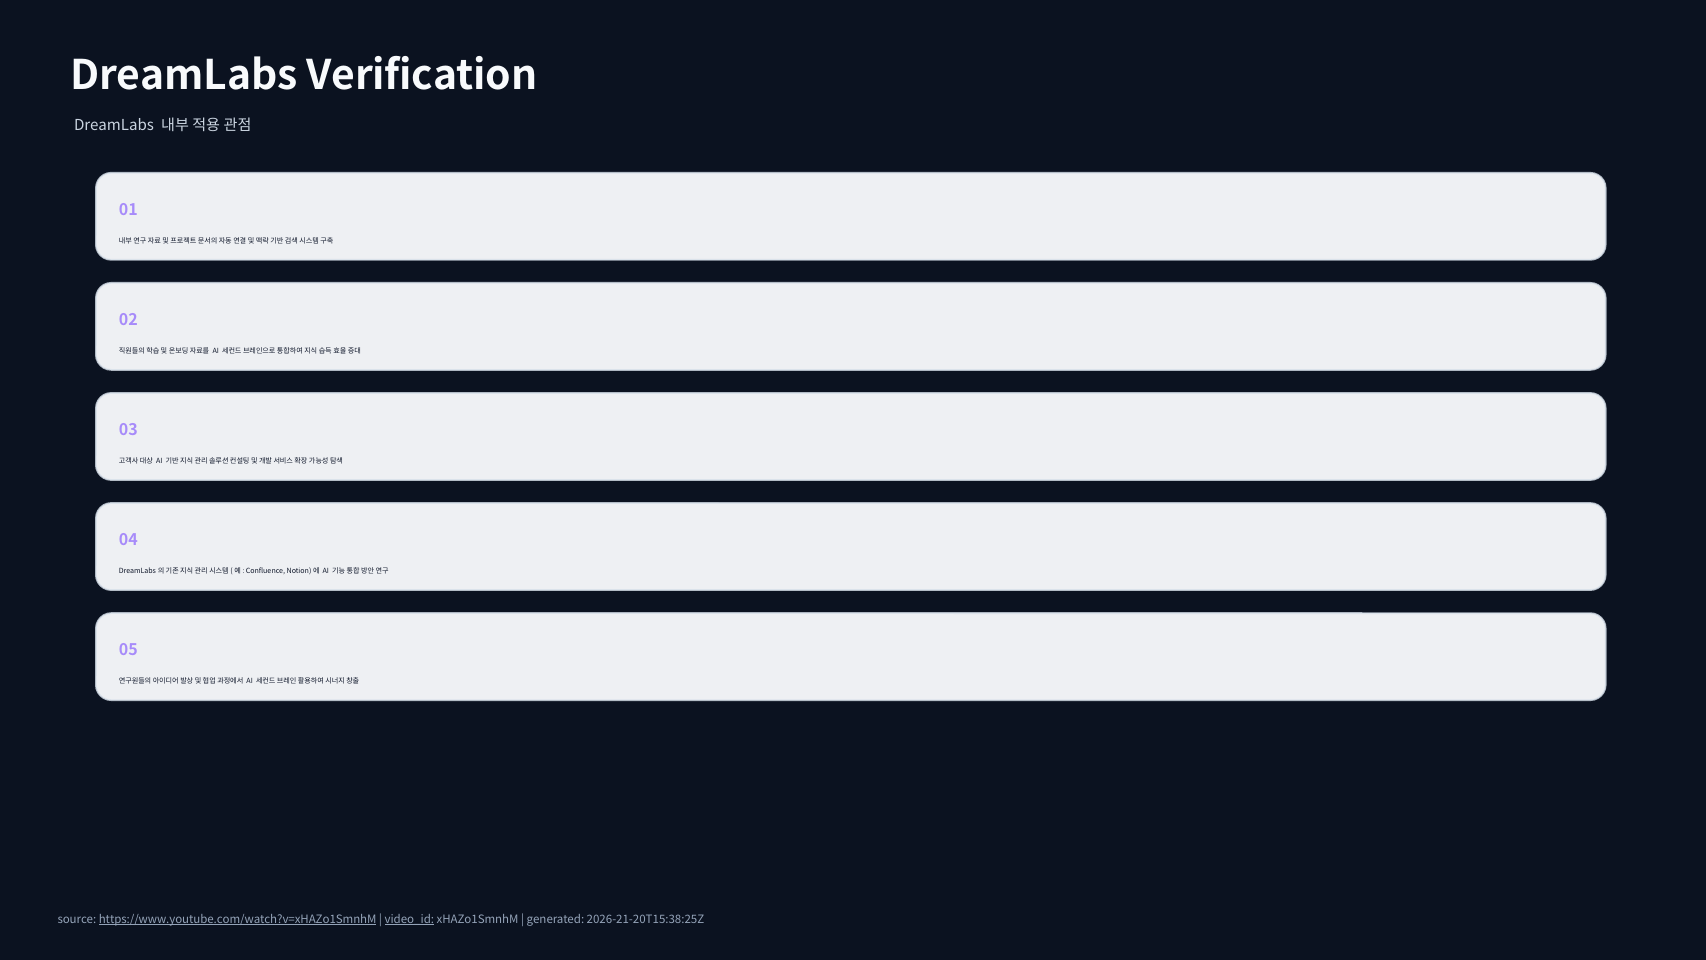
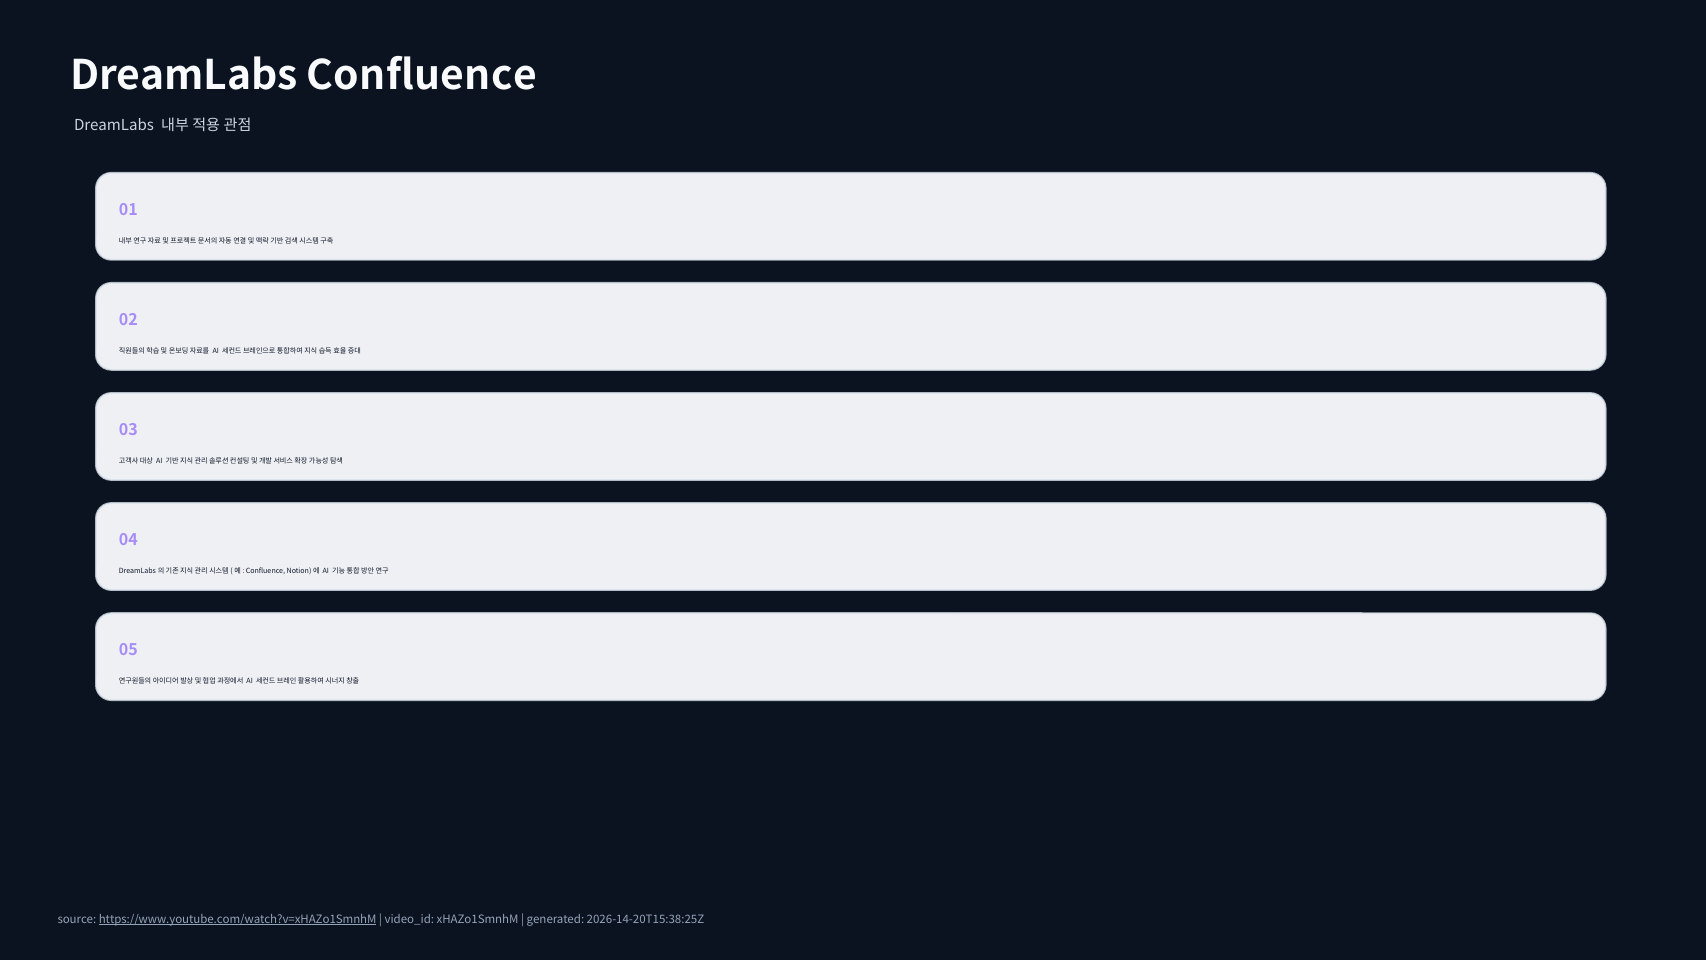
DreamLabs Verification: Verification -> Confluence (422, 76)
video_id underline: present -> none (409, 919)
2026-21-20T15:38:25Z: 2026-21-20T15:38:25Z -> 2026-14-20T15:38:25Z (645, 919)
